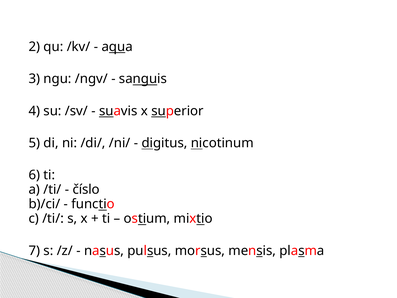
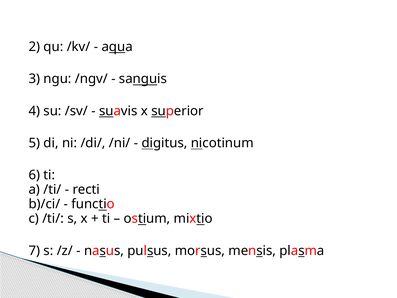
číslo: číslo -> recti (86, 189)
